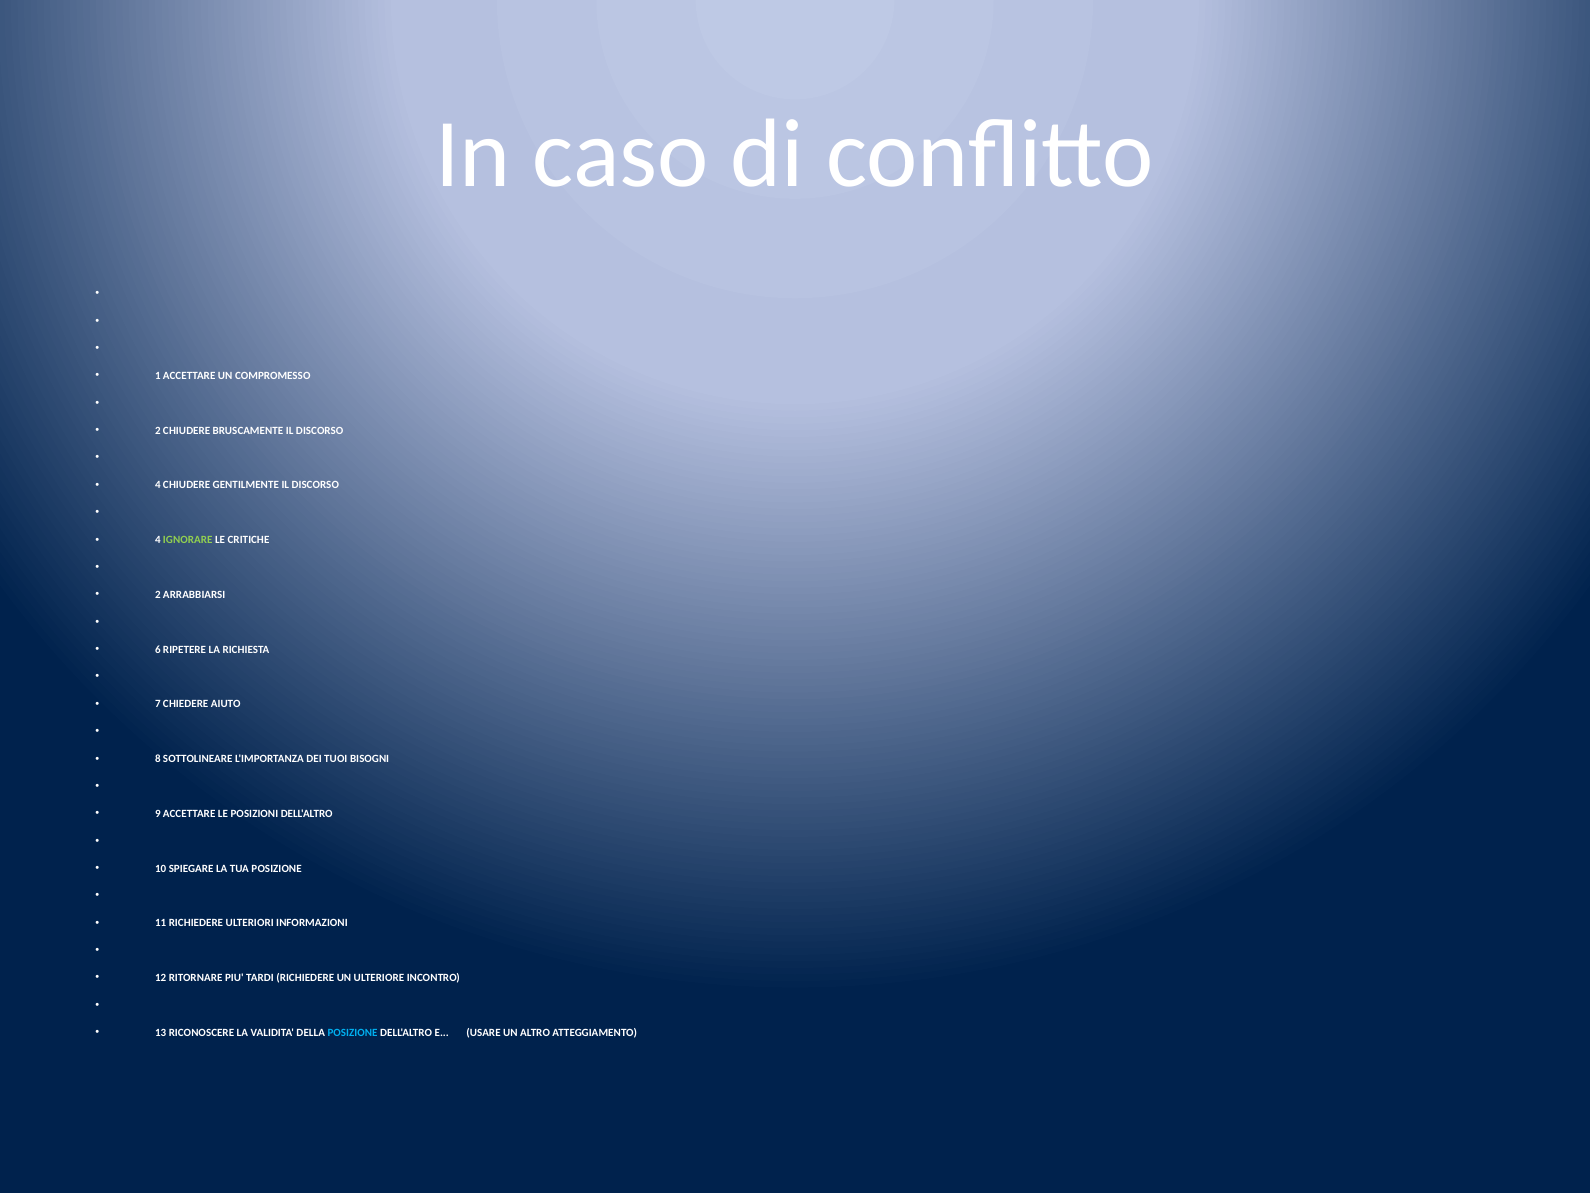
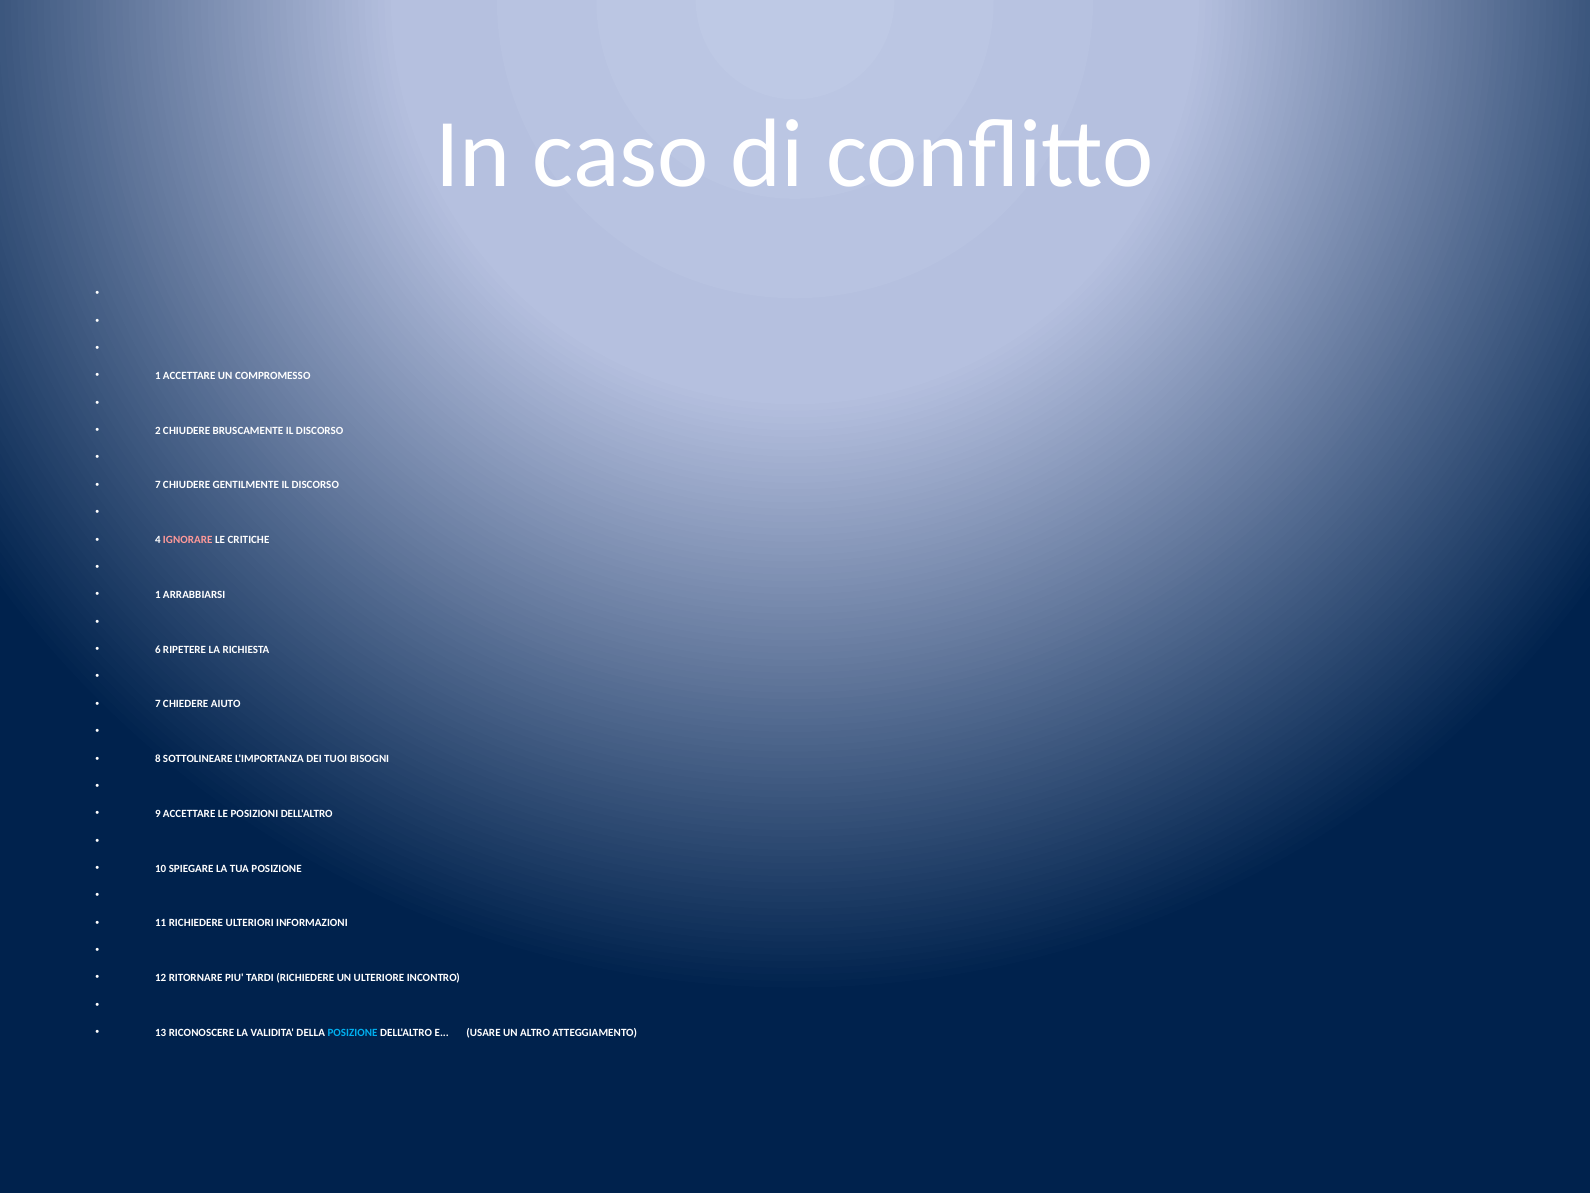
4: 4 -> 7 (158, 485)
IGNORARE colour: light green -> pink (188, 540)
2: 2 -> 1 (158, 594)
